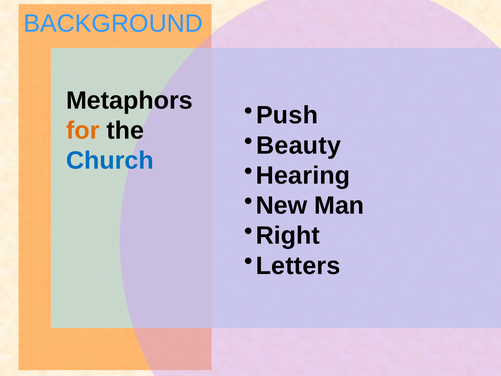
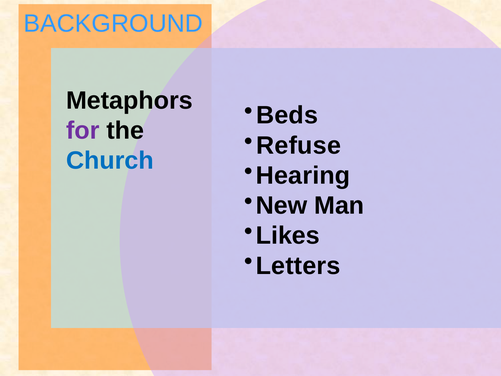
Push: Push -> Beds (287, 115)
for colour: orange -> purple (83, 130)
Beauty: Beauty -> Refuse (299, 145)
Right: Right -> Likes (288, 236)
